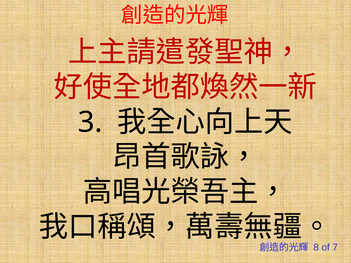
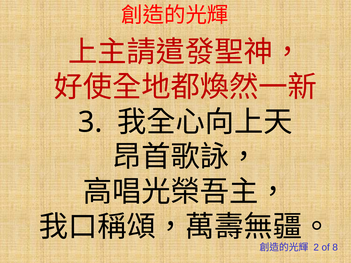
8: 8 -> 2 (316, 248)
7: 7 -> 8 (335, 248)
